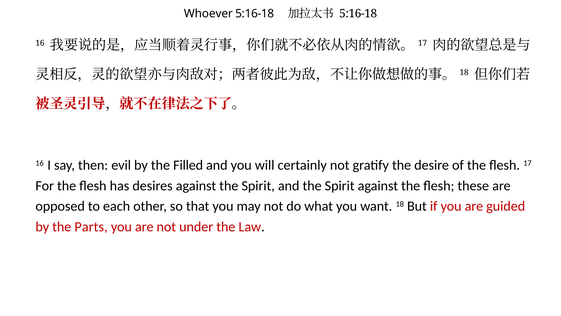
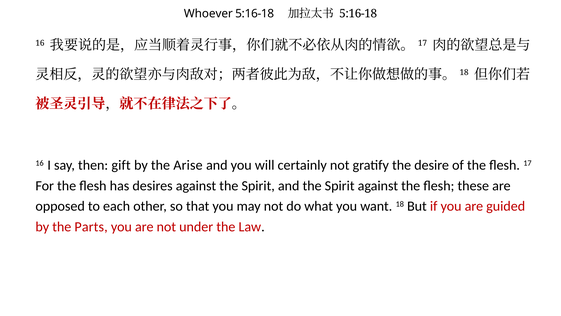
evil: evil -> gift (121, 165)
Filled: Filled -> Arise (188, 165)
